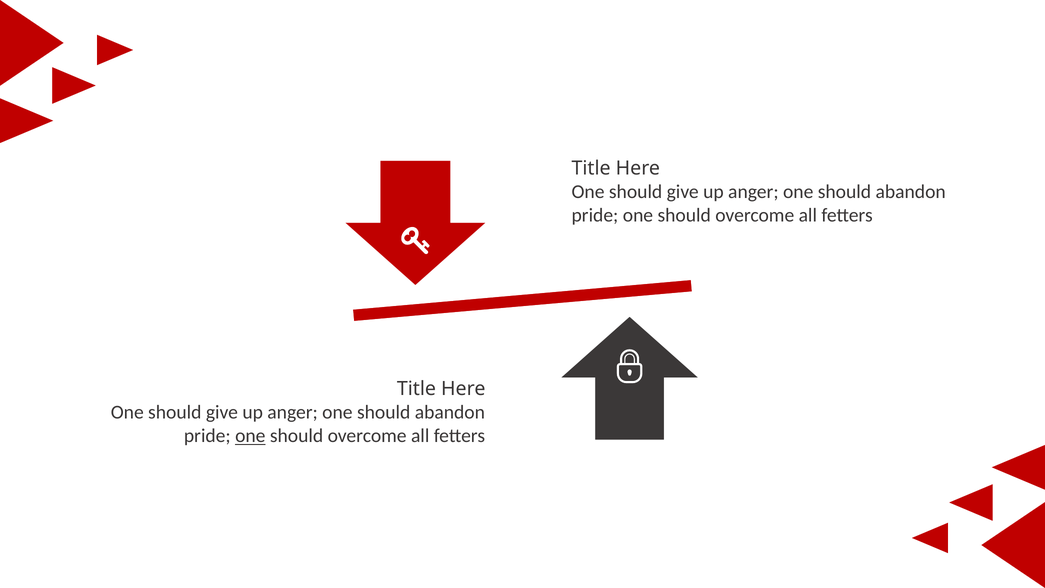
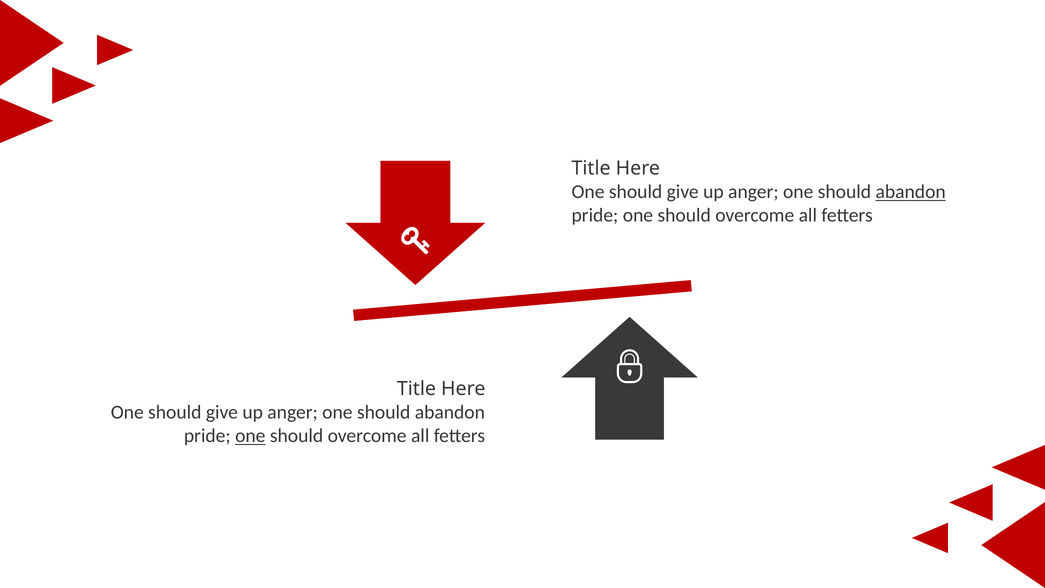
abandon underline: none -> present (911, 192)
